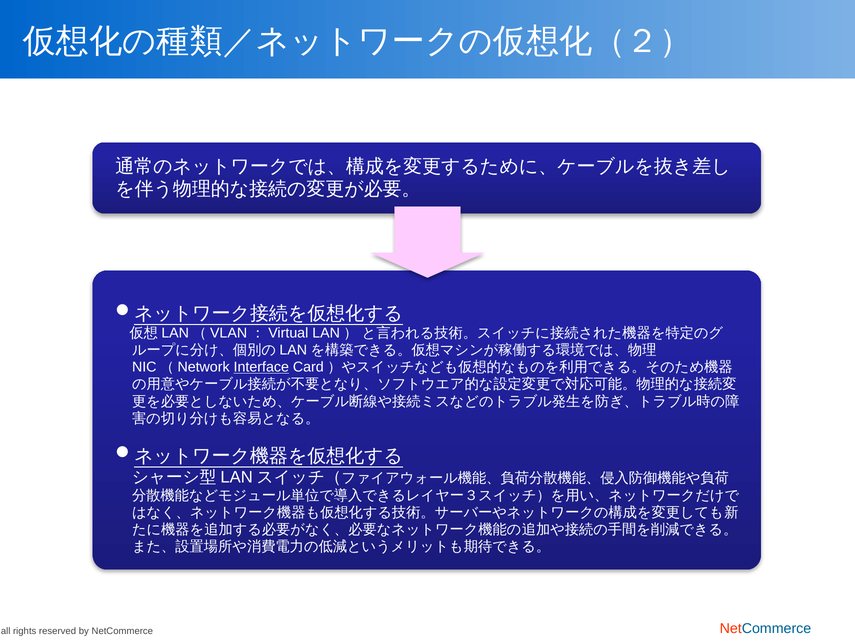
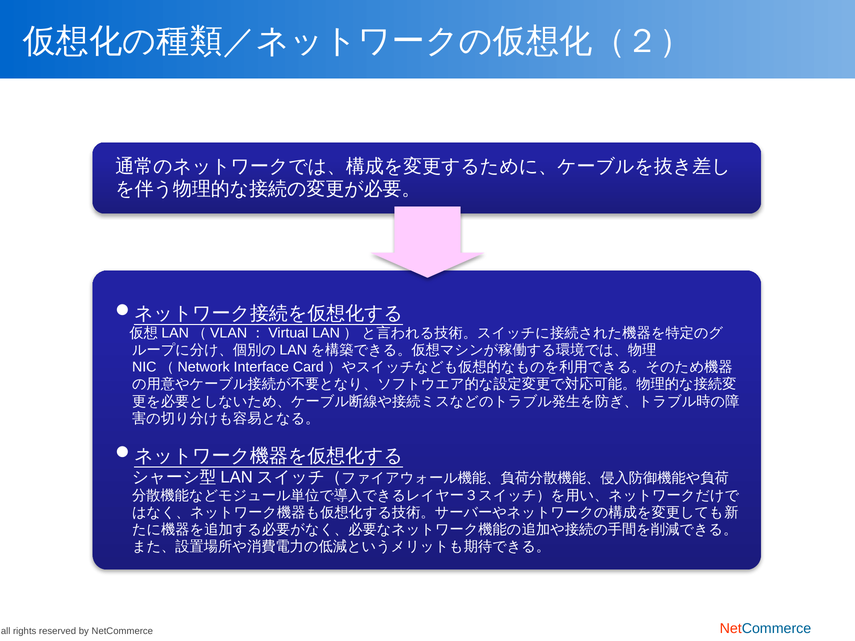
Interface underline: present -> none (261, 367)
